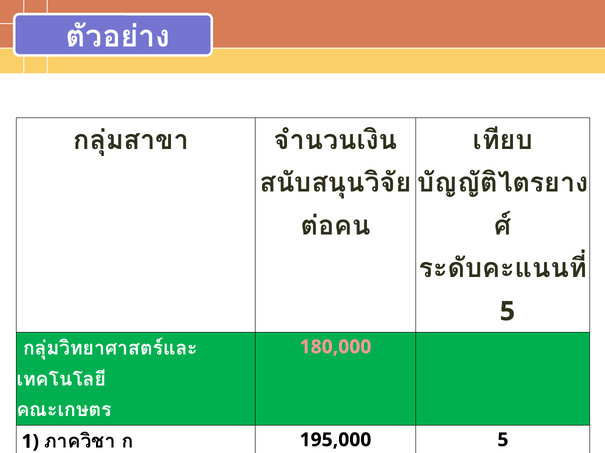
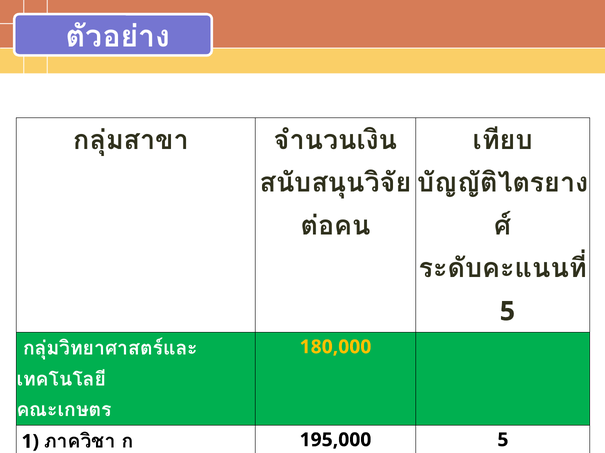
180,000 colour: pink -> yellow (335, 347)
